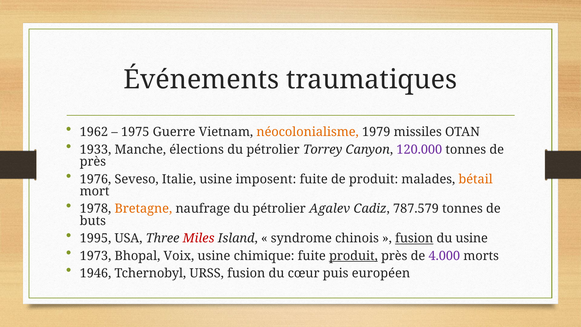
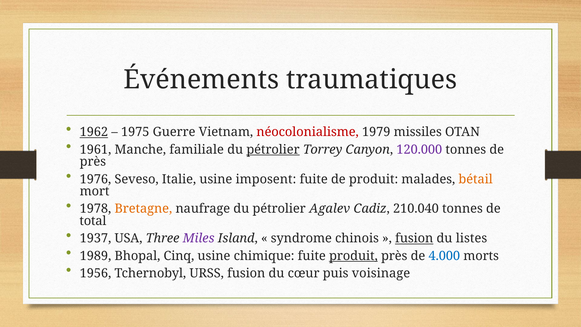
1962 underline: none -> present (94, 132)
néocolonialisme colour: orange -> red (308, 132)
1933: 1933 -> 1961 (95, 149)
élections: élections -> familiale (197, 149)
pétrolier underline: none -> present (273, 149)
787.579: 787.579 -> 210.040 (416, 209)
buts: buts -> total (93, 221)
1995: 1995 -> 1937 (95, 238)
Miles colour: red -> purple (199, 238)
du usine: usine -> listes (472, 238)
1973: 1973 -> 1989 (95, 256)
Voix: Voix -> Cinq (179, 256)
4.000 colour: purple -> blue (444, 256)
1946: 1946 -> 1956 (95, 273)
européen: européen -> voisinage (381, 273)
